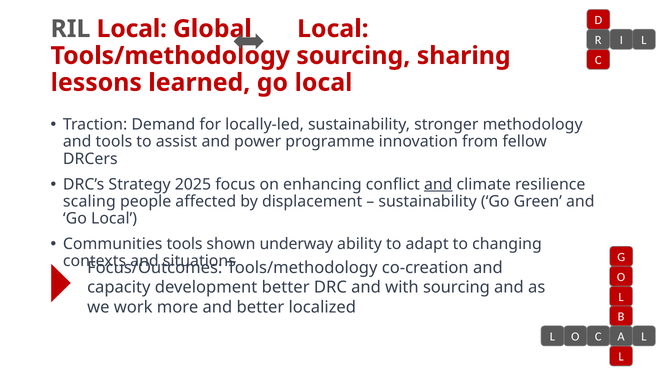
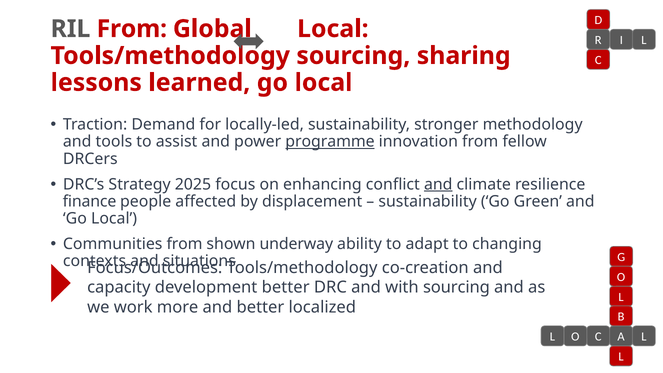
RIL Local: Local -> From (132, 29)
programme underline: none -> present (330, 142)
scaling: scaling -> finance (90, 201)
Communities tools: tools -> from (185, 244)
